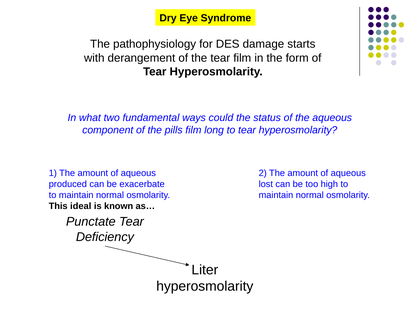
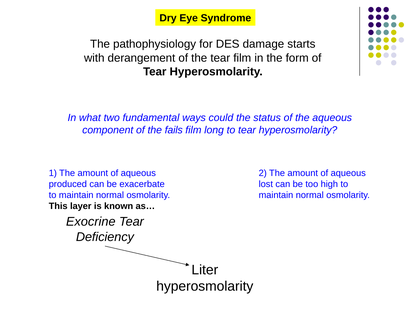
pills: pills -> fails (174, 130)
ideal: ideal -> layer (81, 206)
Punctate: Punctate -> Exocrine (91, 222)
